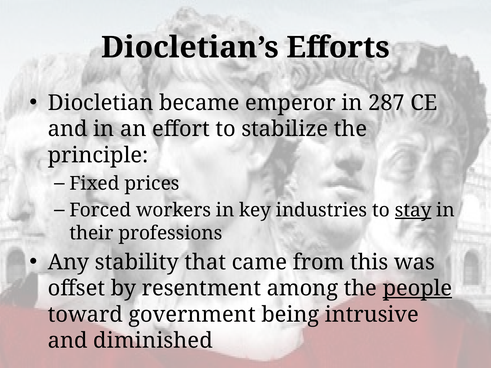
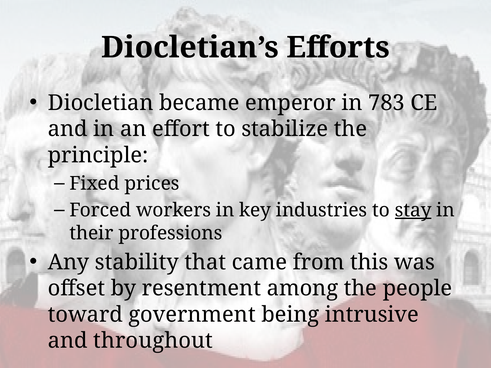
287: 287 -> 783 (387, 103)
people underline: present -> none (417, 289)
diminished: diminished -> throughout (153, 341)
